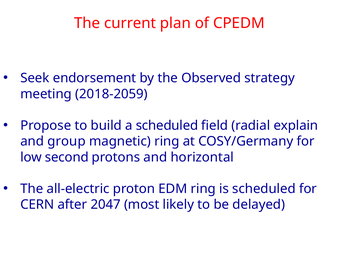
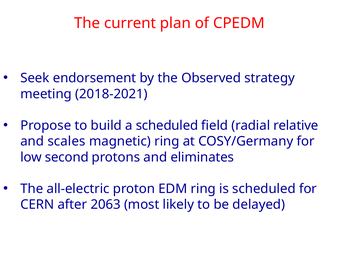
2018-2059: 2018-2059 -> 2018-2021 (111, 94)
explain: explain -> relative (296, 126)
group: group -> scales (66, 141)
horizontal: horizontal -> eliminates (202, 157)
2047: 2047 -> 2063 (106, 205)
